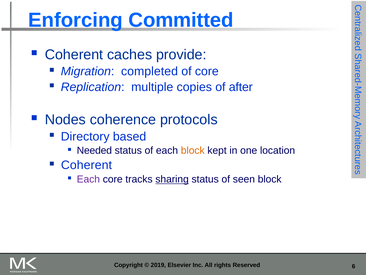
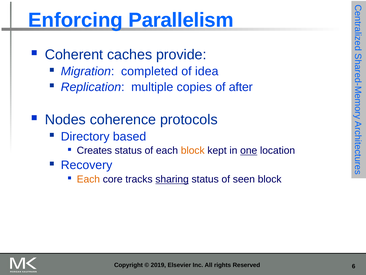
Committed: Committed -> Parallelism (181, 20)
of core: core -> idea (207, 71)
Needed: Needed -> Creates (94, 150)
one underline: none -> present (249, 150)
Coherent: Coherent -> Recovery (87, 165)
Each colour: purple -> orange (88, 179)
